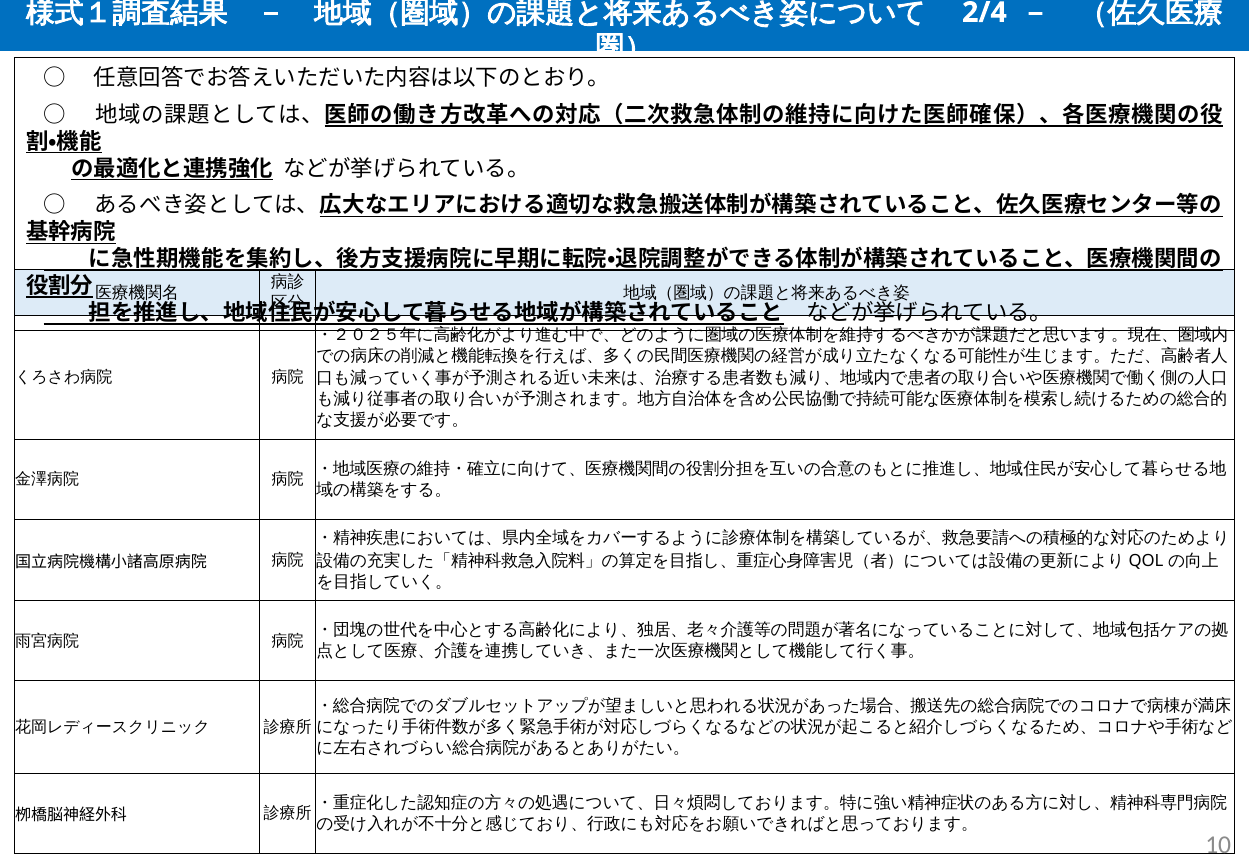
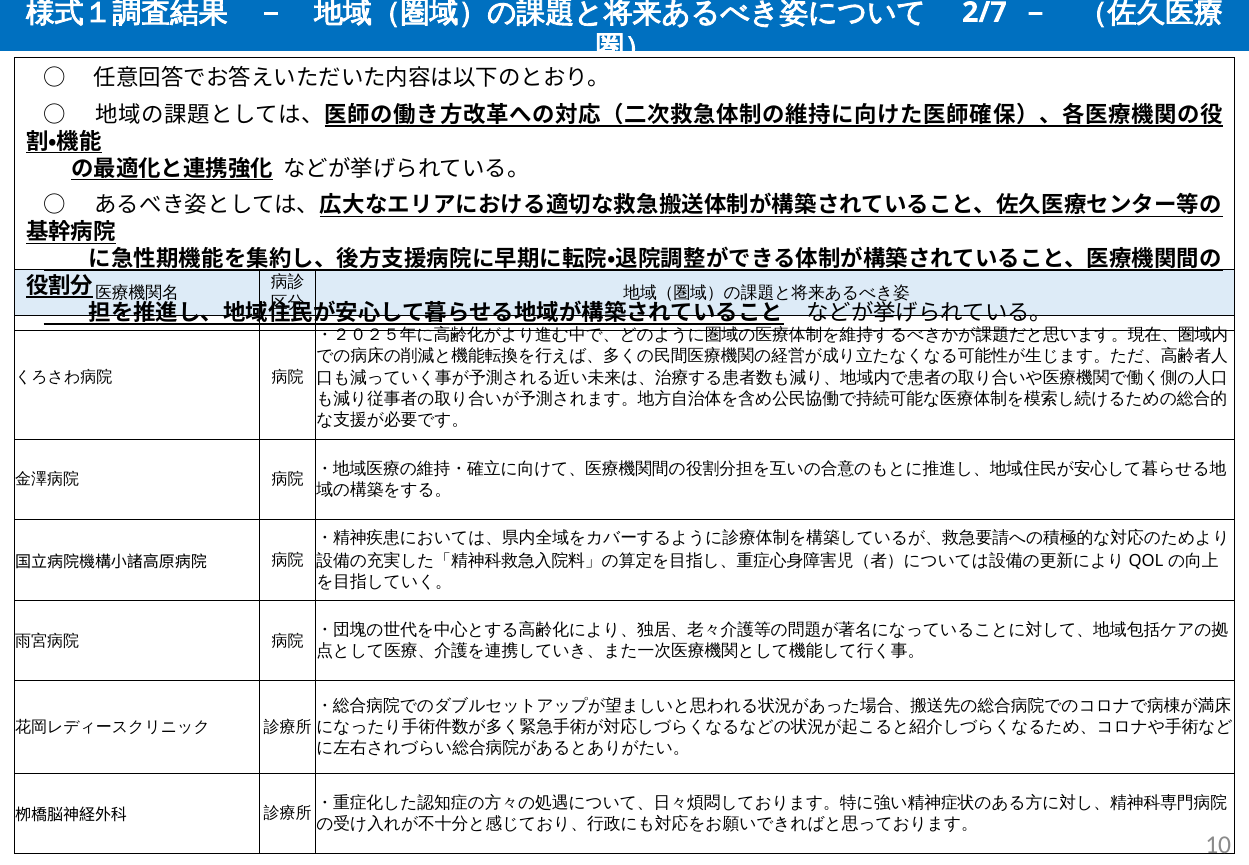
2/4: 2/4 -> 2/7 (984, 12)
